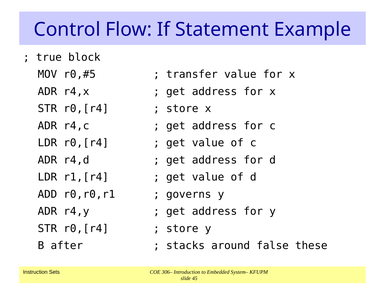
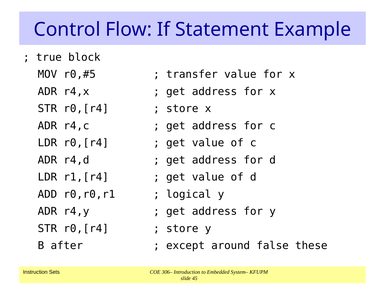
governs: governs -> logical (189, 194)
stacks: stacks -> except (185, 245)
